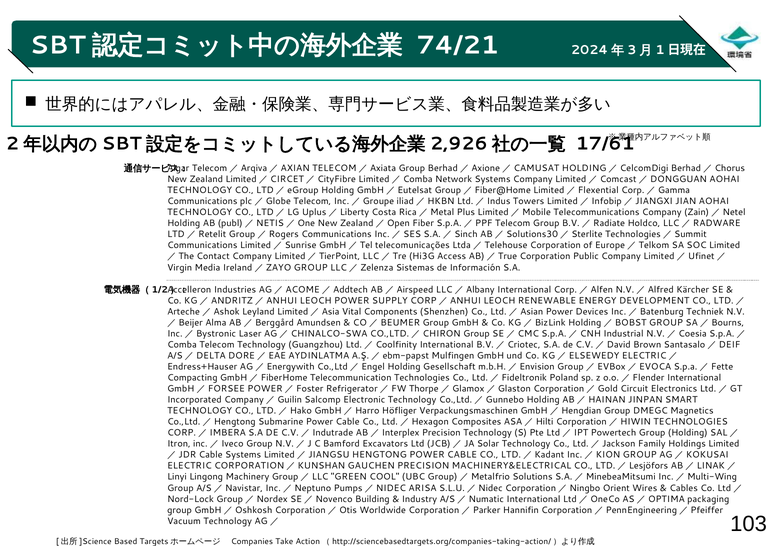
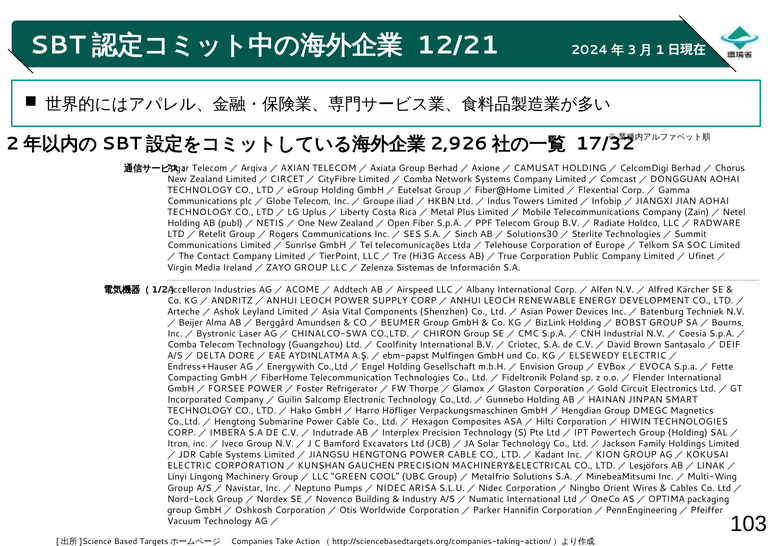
74/21: 74/21 -> 12/21 (458, 45)
17/61: 17/61 -> 17/32 (605, 144)
